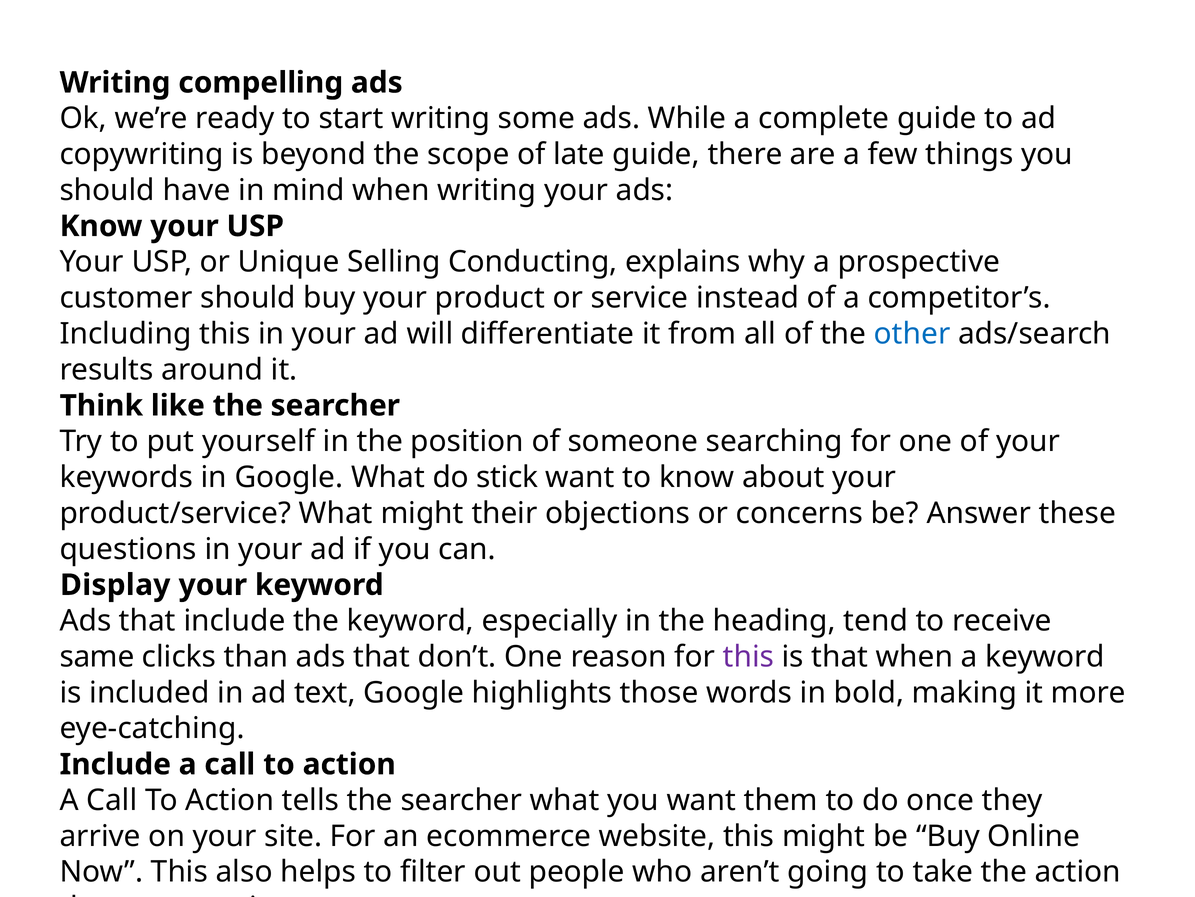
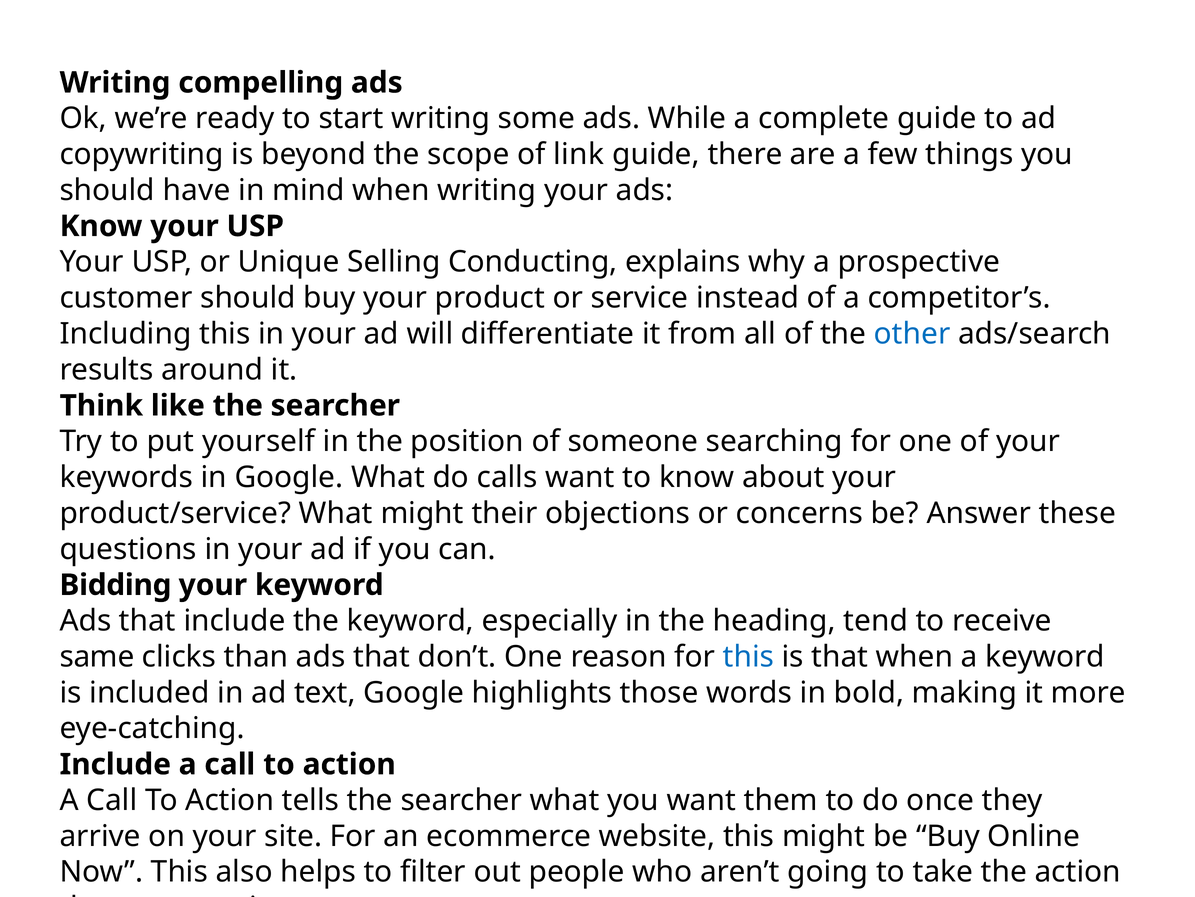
late: late -> link (579, 154)
stick: stick -> calls (507, 477)
Display: Display -> Bidding (115, 585)
this colour: purple -> blue (748, 656)
